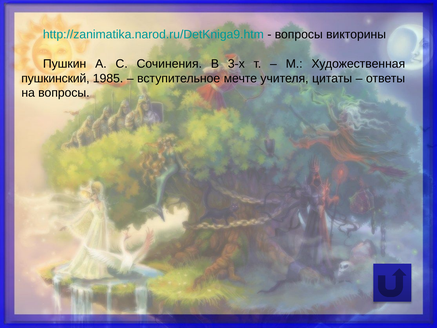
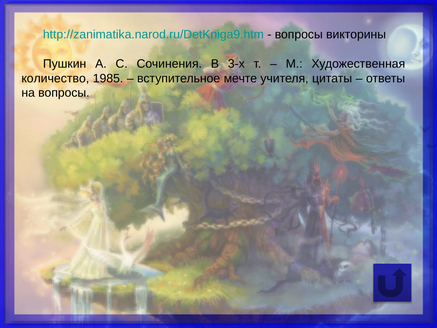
пушкинский: пушкинский -> количество (55, 78)
